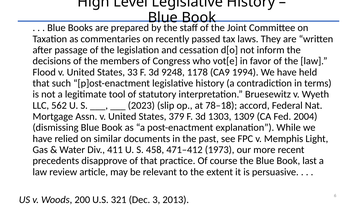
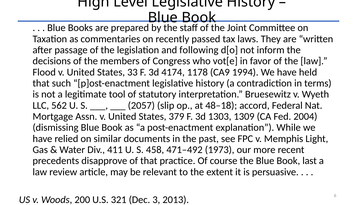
cessation: cessation -> following (199, 50)
9248: 9248 -> 4174 (173, 72)
2023: 2023 -> 2057 (141, 105)
78–18: 78–18 -> 48–18 (221, 105)
471–412: 471–412 -> 471–492 (184, 150)
